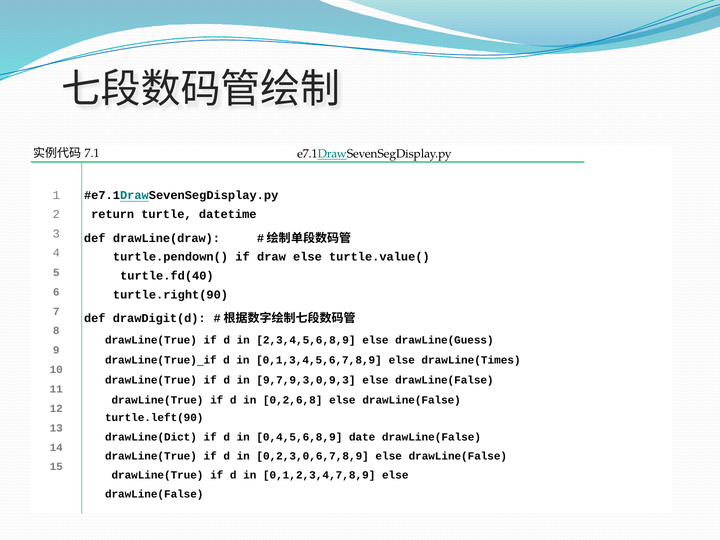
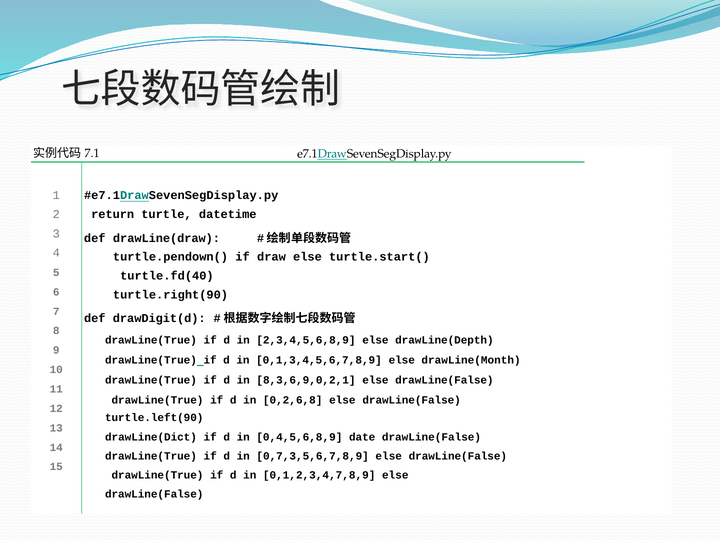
turtle.value(: turtle.value( -> turtle.start( (379, 257)
drawLine(Guess: drawLine(Guess -> drawLine(Depth (444, 340)
drawLine(Times: drawLine(Times -> drawLine(Month (471, 360)
9,7,9,3,0,9,3: 9,7,9,3,0,9,3 -> 8,3,6,9,0,2,1 (306, 380)
0,2,3,0,6,7,8,9: 0,2,3,0,6,7,8,9 -> 0,7,3,5,6,7,8,9 (313, 456)
